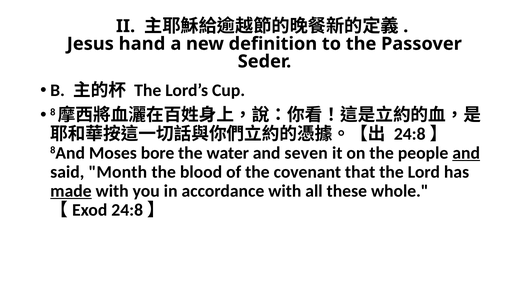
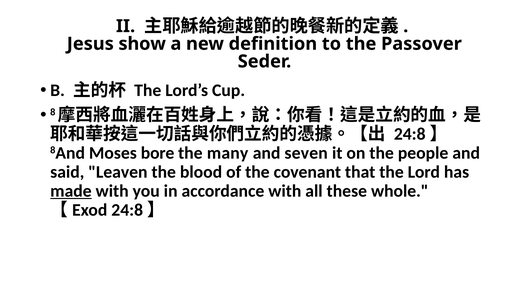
hand: hand -> show (142, 44)
water: water -> many (228, 153)
and underline: present -> none (466, 153)
Month: Month -> Leaven (118, 172)
